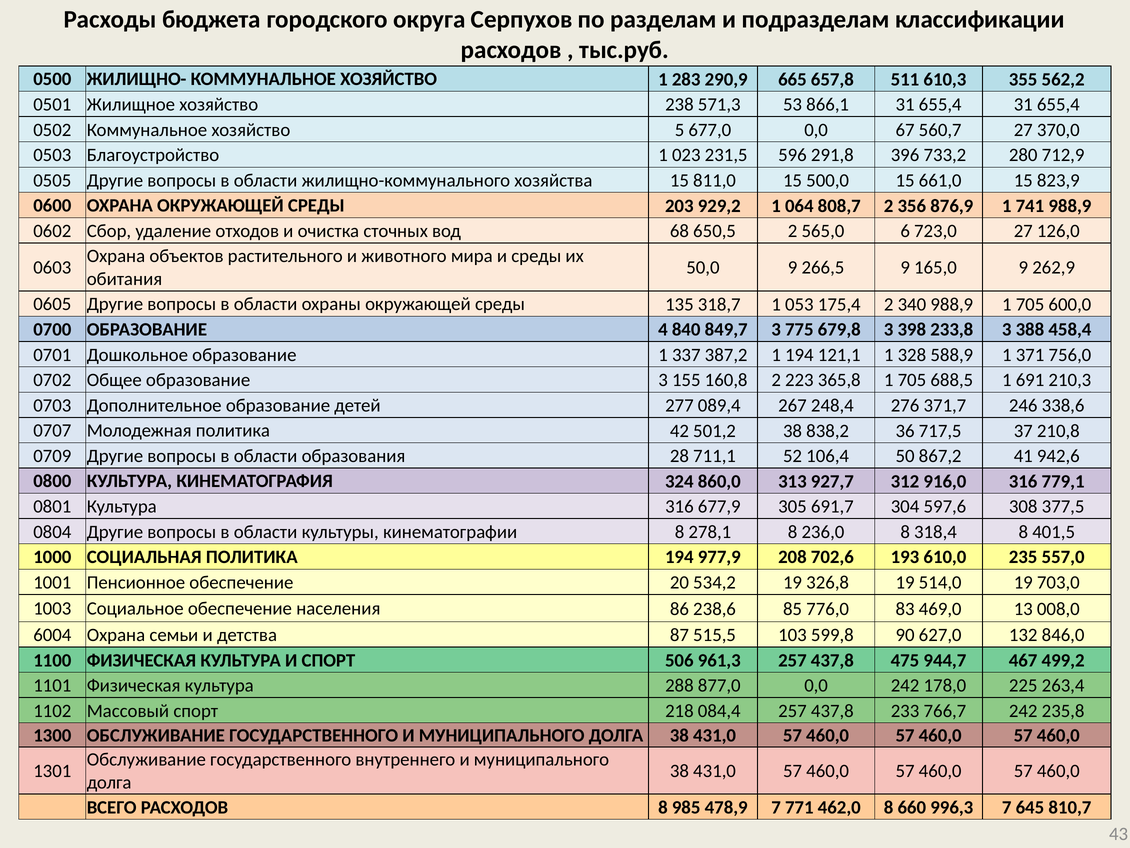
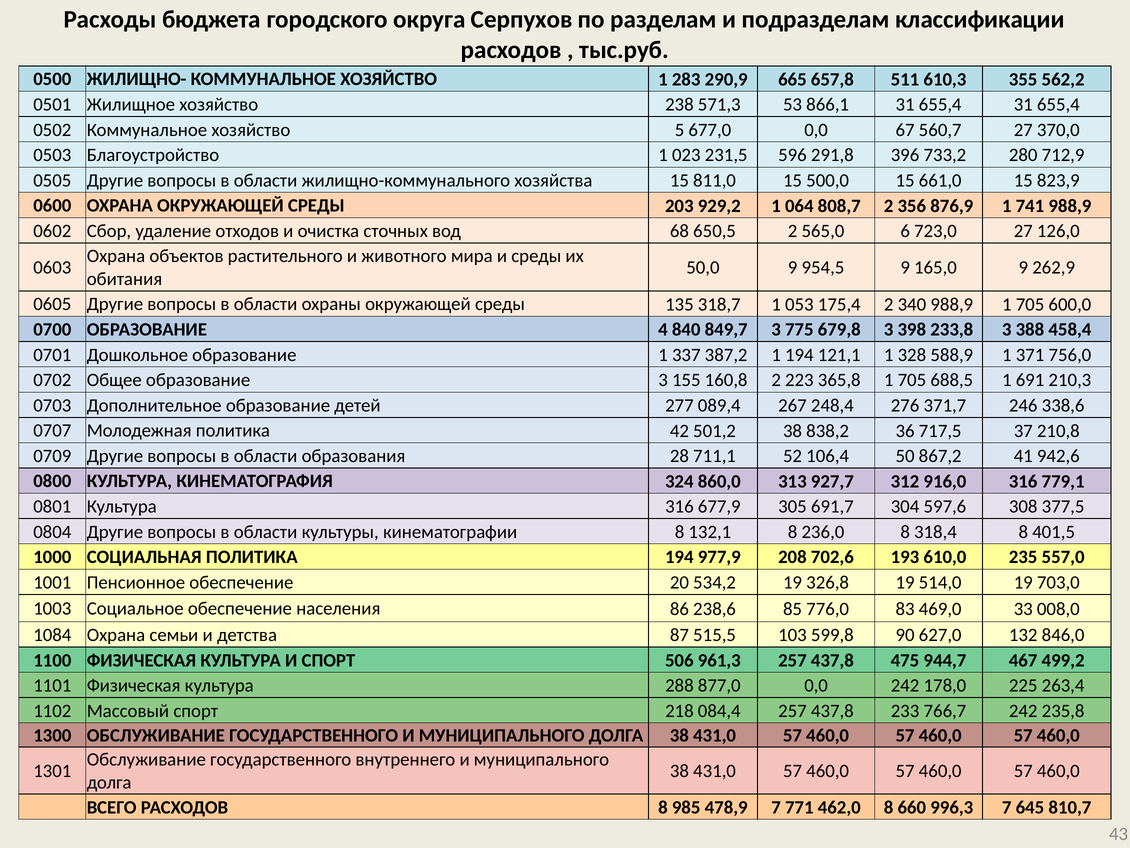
266,5: 266,5 -> 954,5 (823, 268)
278,1: 278,1 -> 132,1 (710, 532)
13: 13 -> 33 (1023, 608)
6004: 6004 -> 1084 (52, 635)
